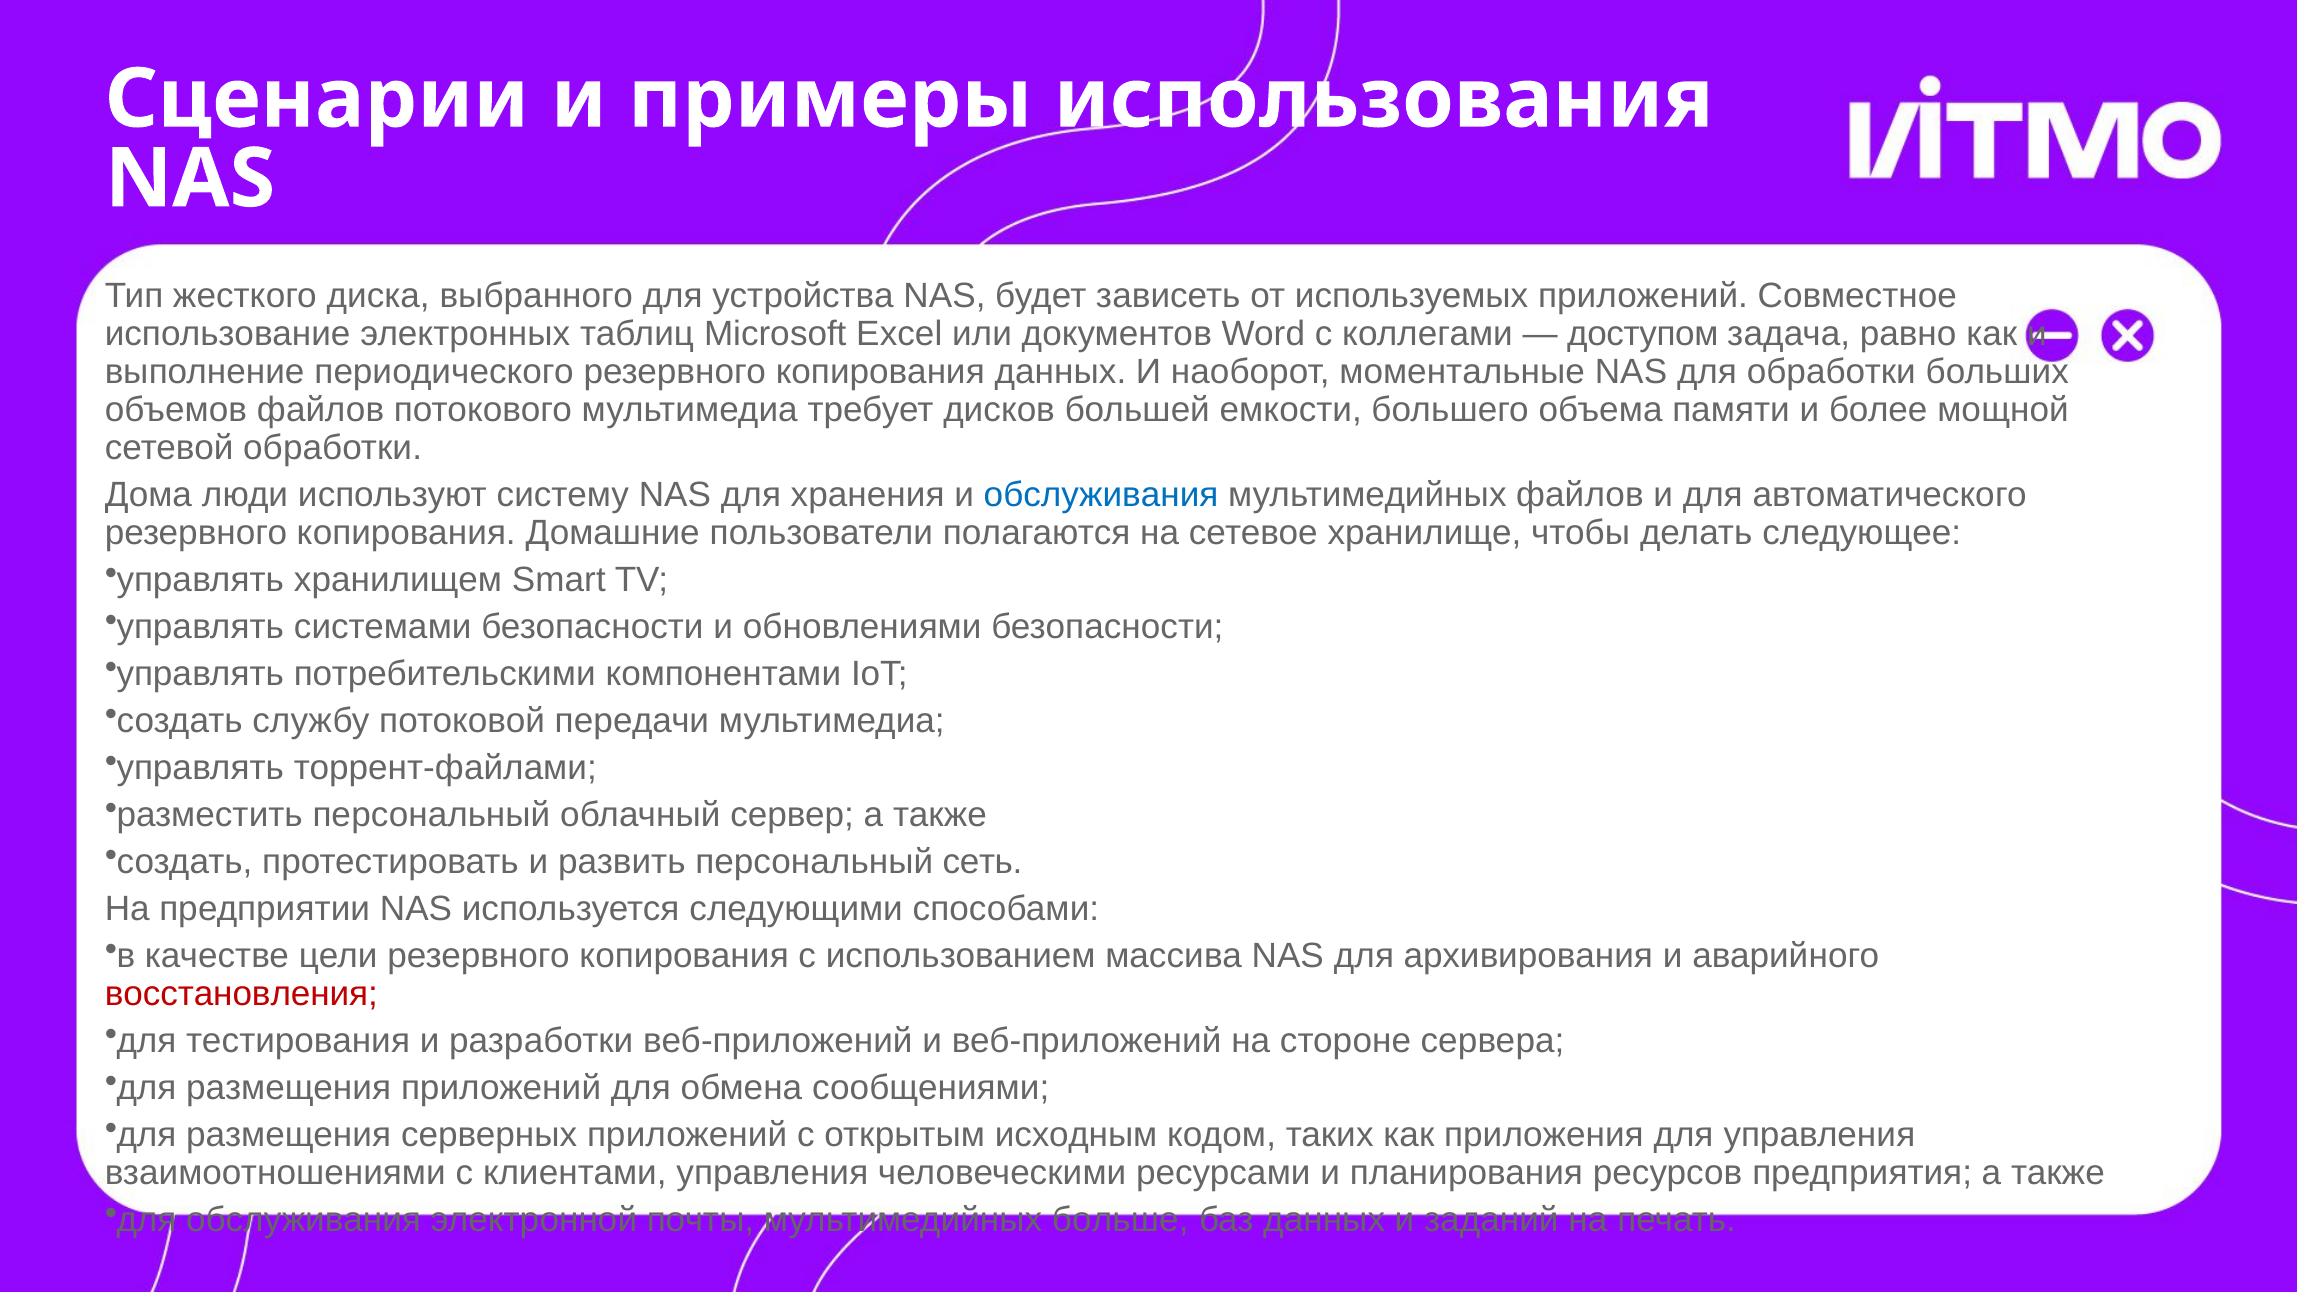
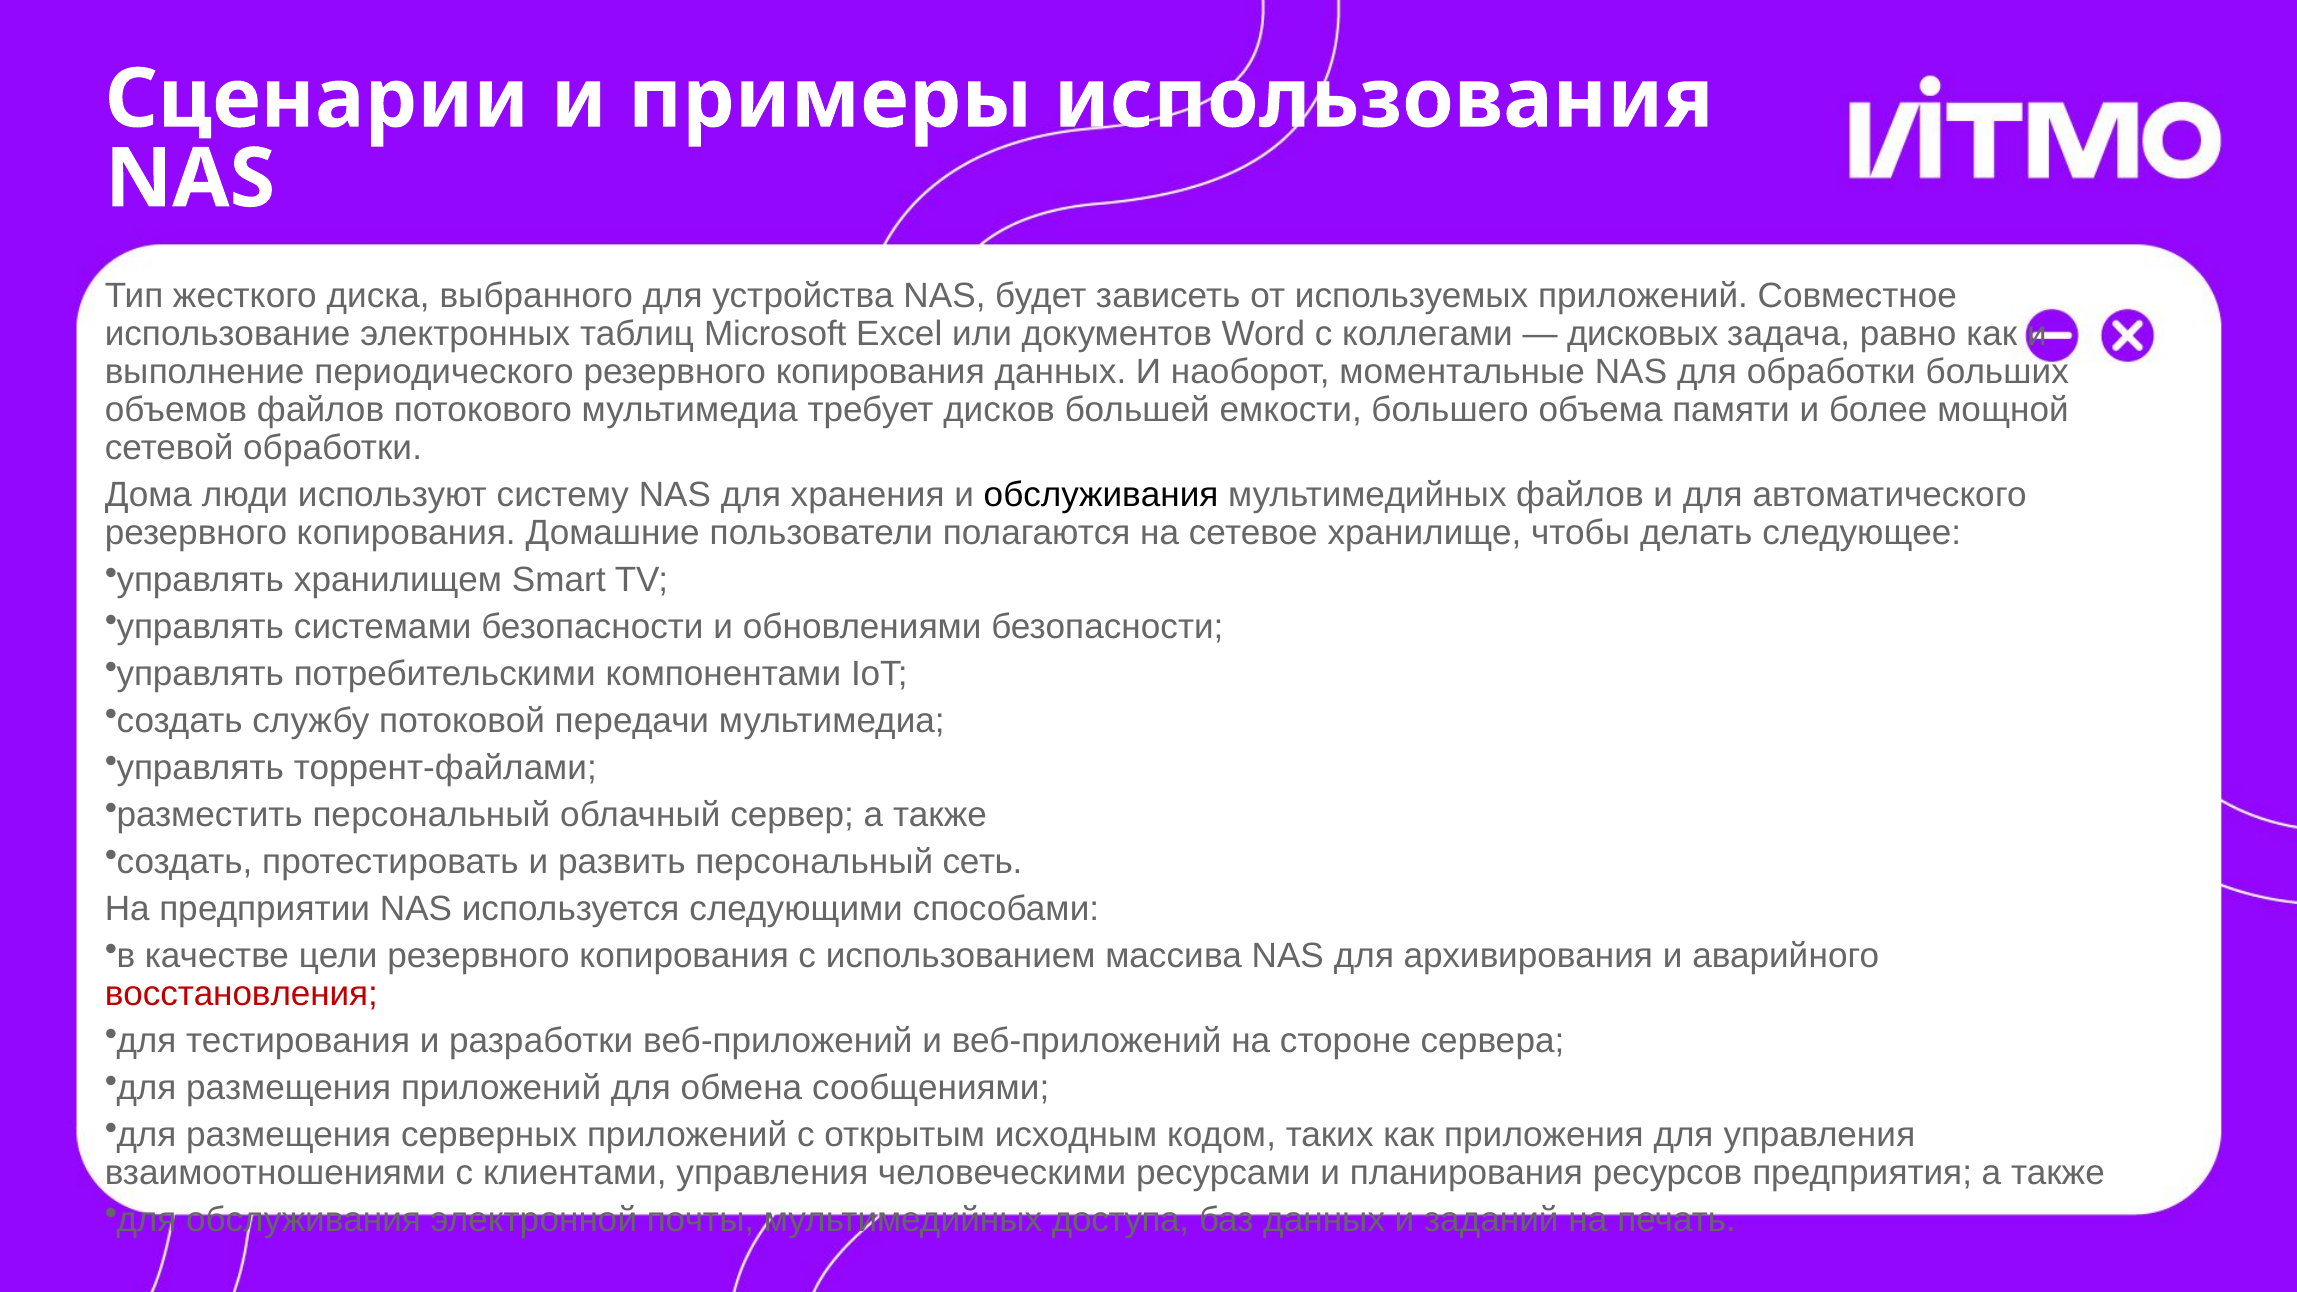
доступом: доступом -> дисковых (1643, 334)
обслуживания colour: blue -> black (1101, 495)
больше: больше -> доступа (1121, 1220)
